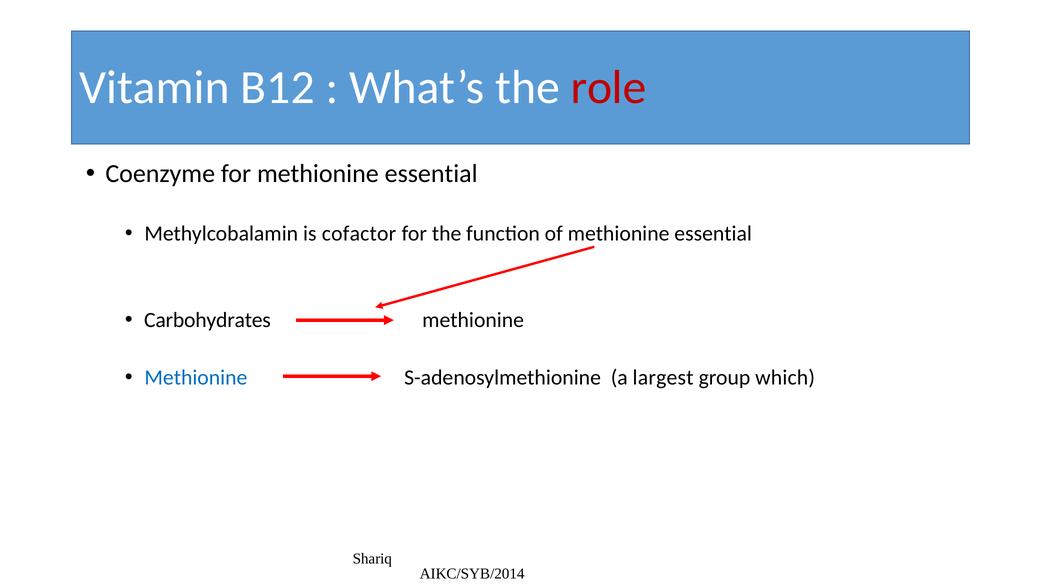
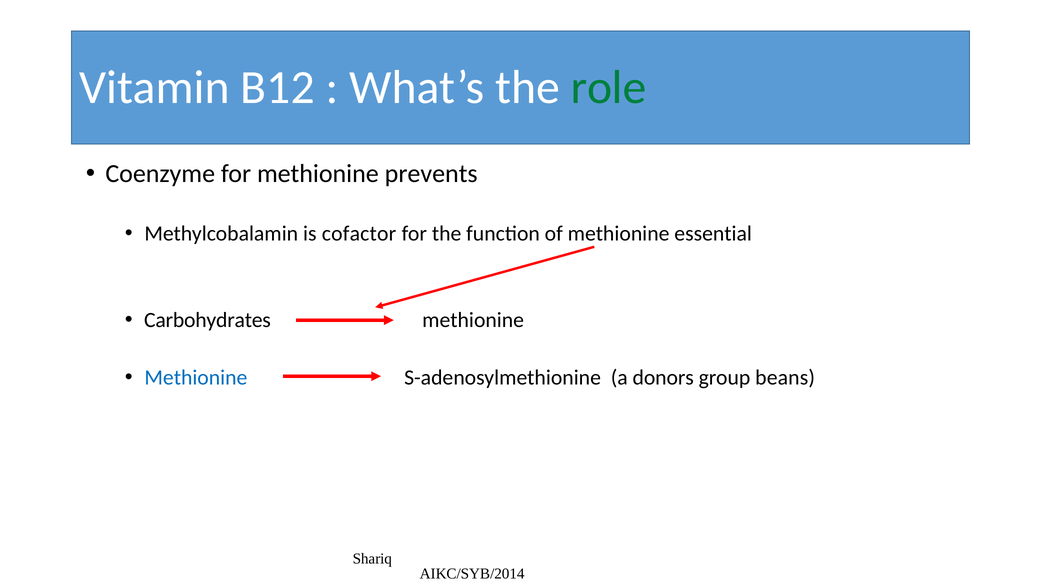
role colour: red -> green (608, 87)
for methionine essential: essential -> prevents (431, 174)
largest: largest -> donors (663, 378)
which: which -> beans (785, 378)
